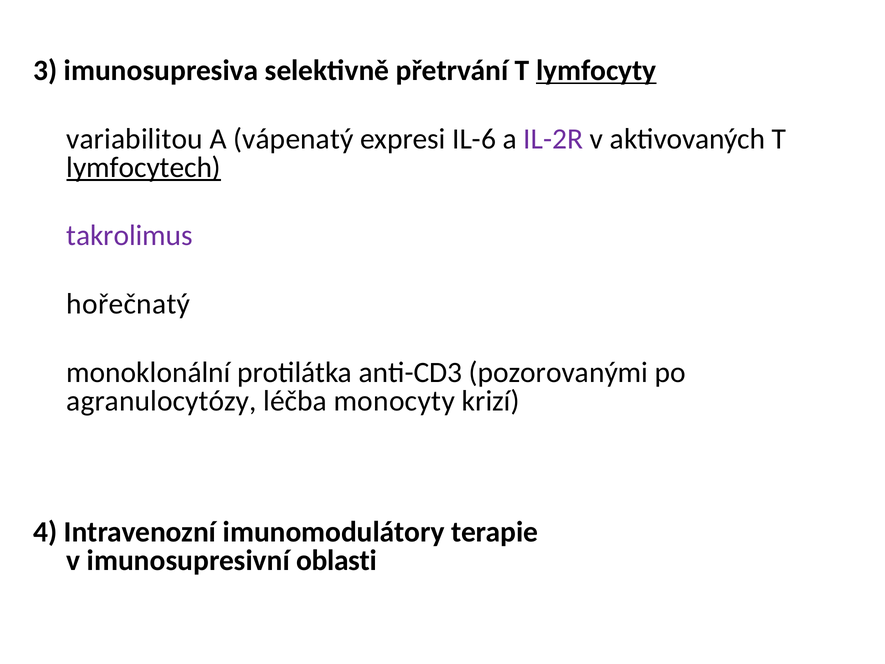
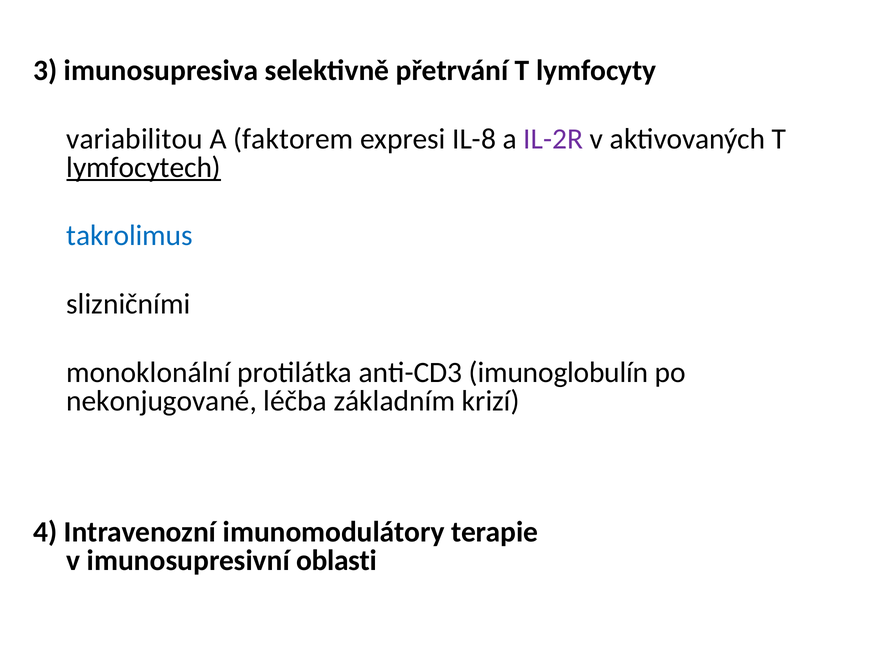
lymfocyty underline: present -> none (596, 71)
vápenatý: vápenatý -> faktorem (293, 139)
IL-6: IL-6 -> IL-8 (474, 139)
takrolimus colour: purple -> blue (130, 236)
hořečnatý: hořečnatý -> slizničními (128, 304)
pozorovanými: pozorovanými -> imunoglobulín (559, 372)
agranulocytózy: agranulocytózy -> nekonjugované (162, 401)
monocyty: monocyty -> základním (394, 401)
